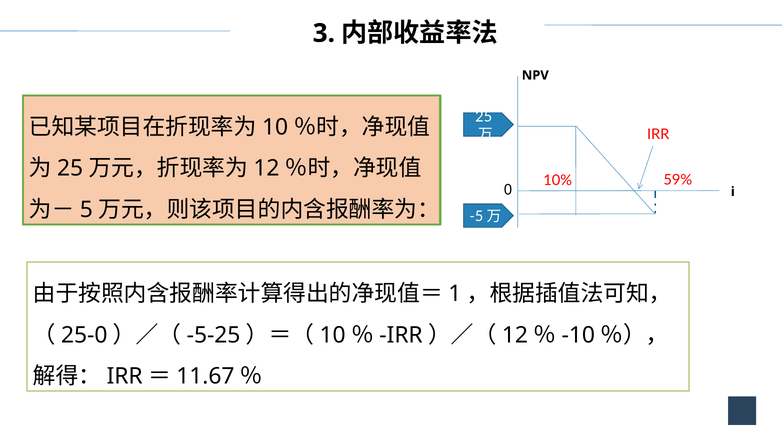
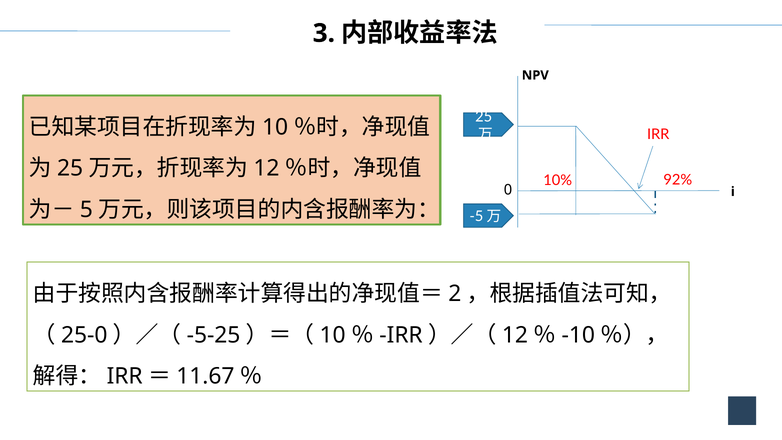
59%: 59% -> 92% (678, 180)
1: 1 -> 2 (455, 294)
